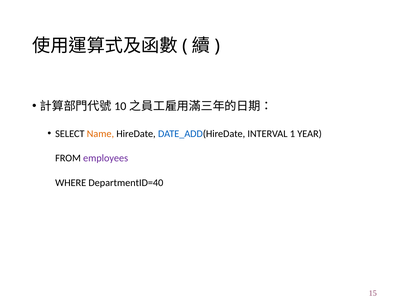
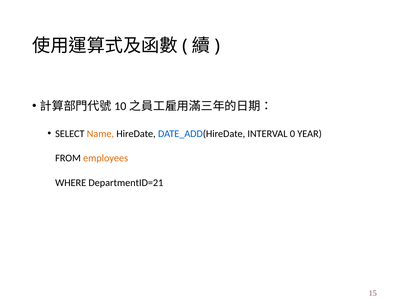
1: 1 -> 0 (292, 134)
employees colour: purple -> orange (106, 158)
DepartmentID=40: DepartmentID=40 -> DepartmentID=21 (126, 183)
